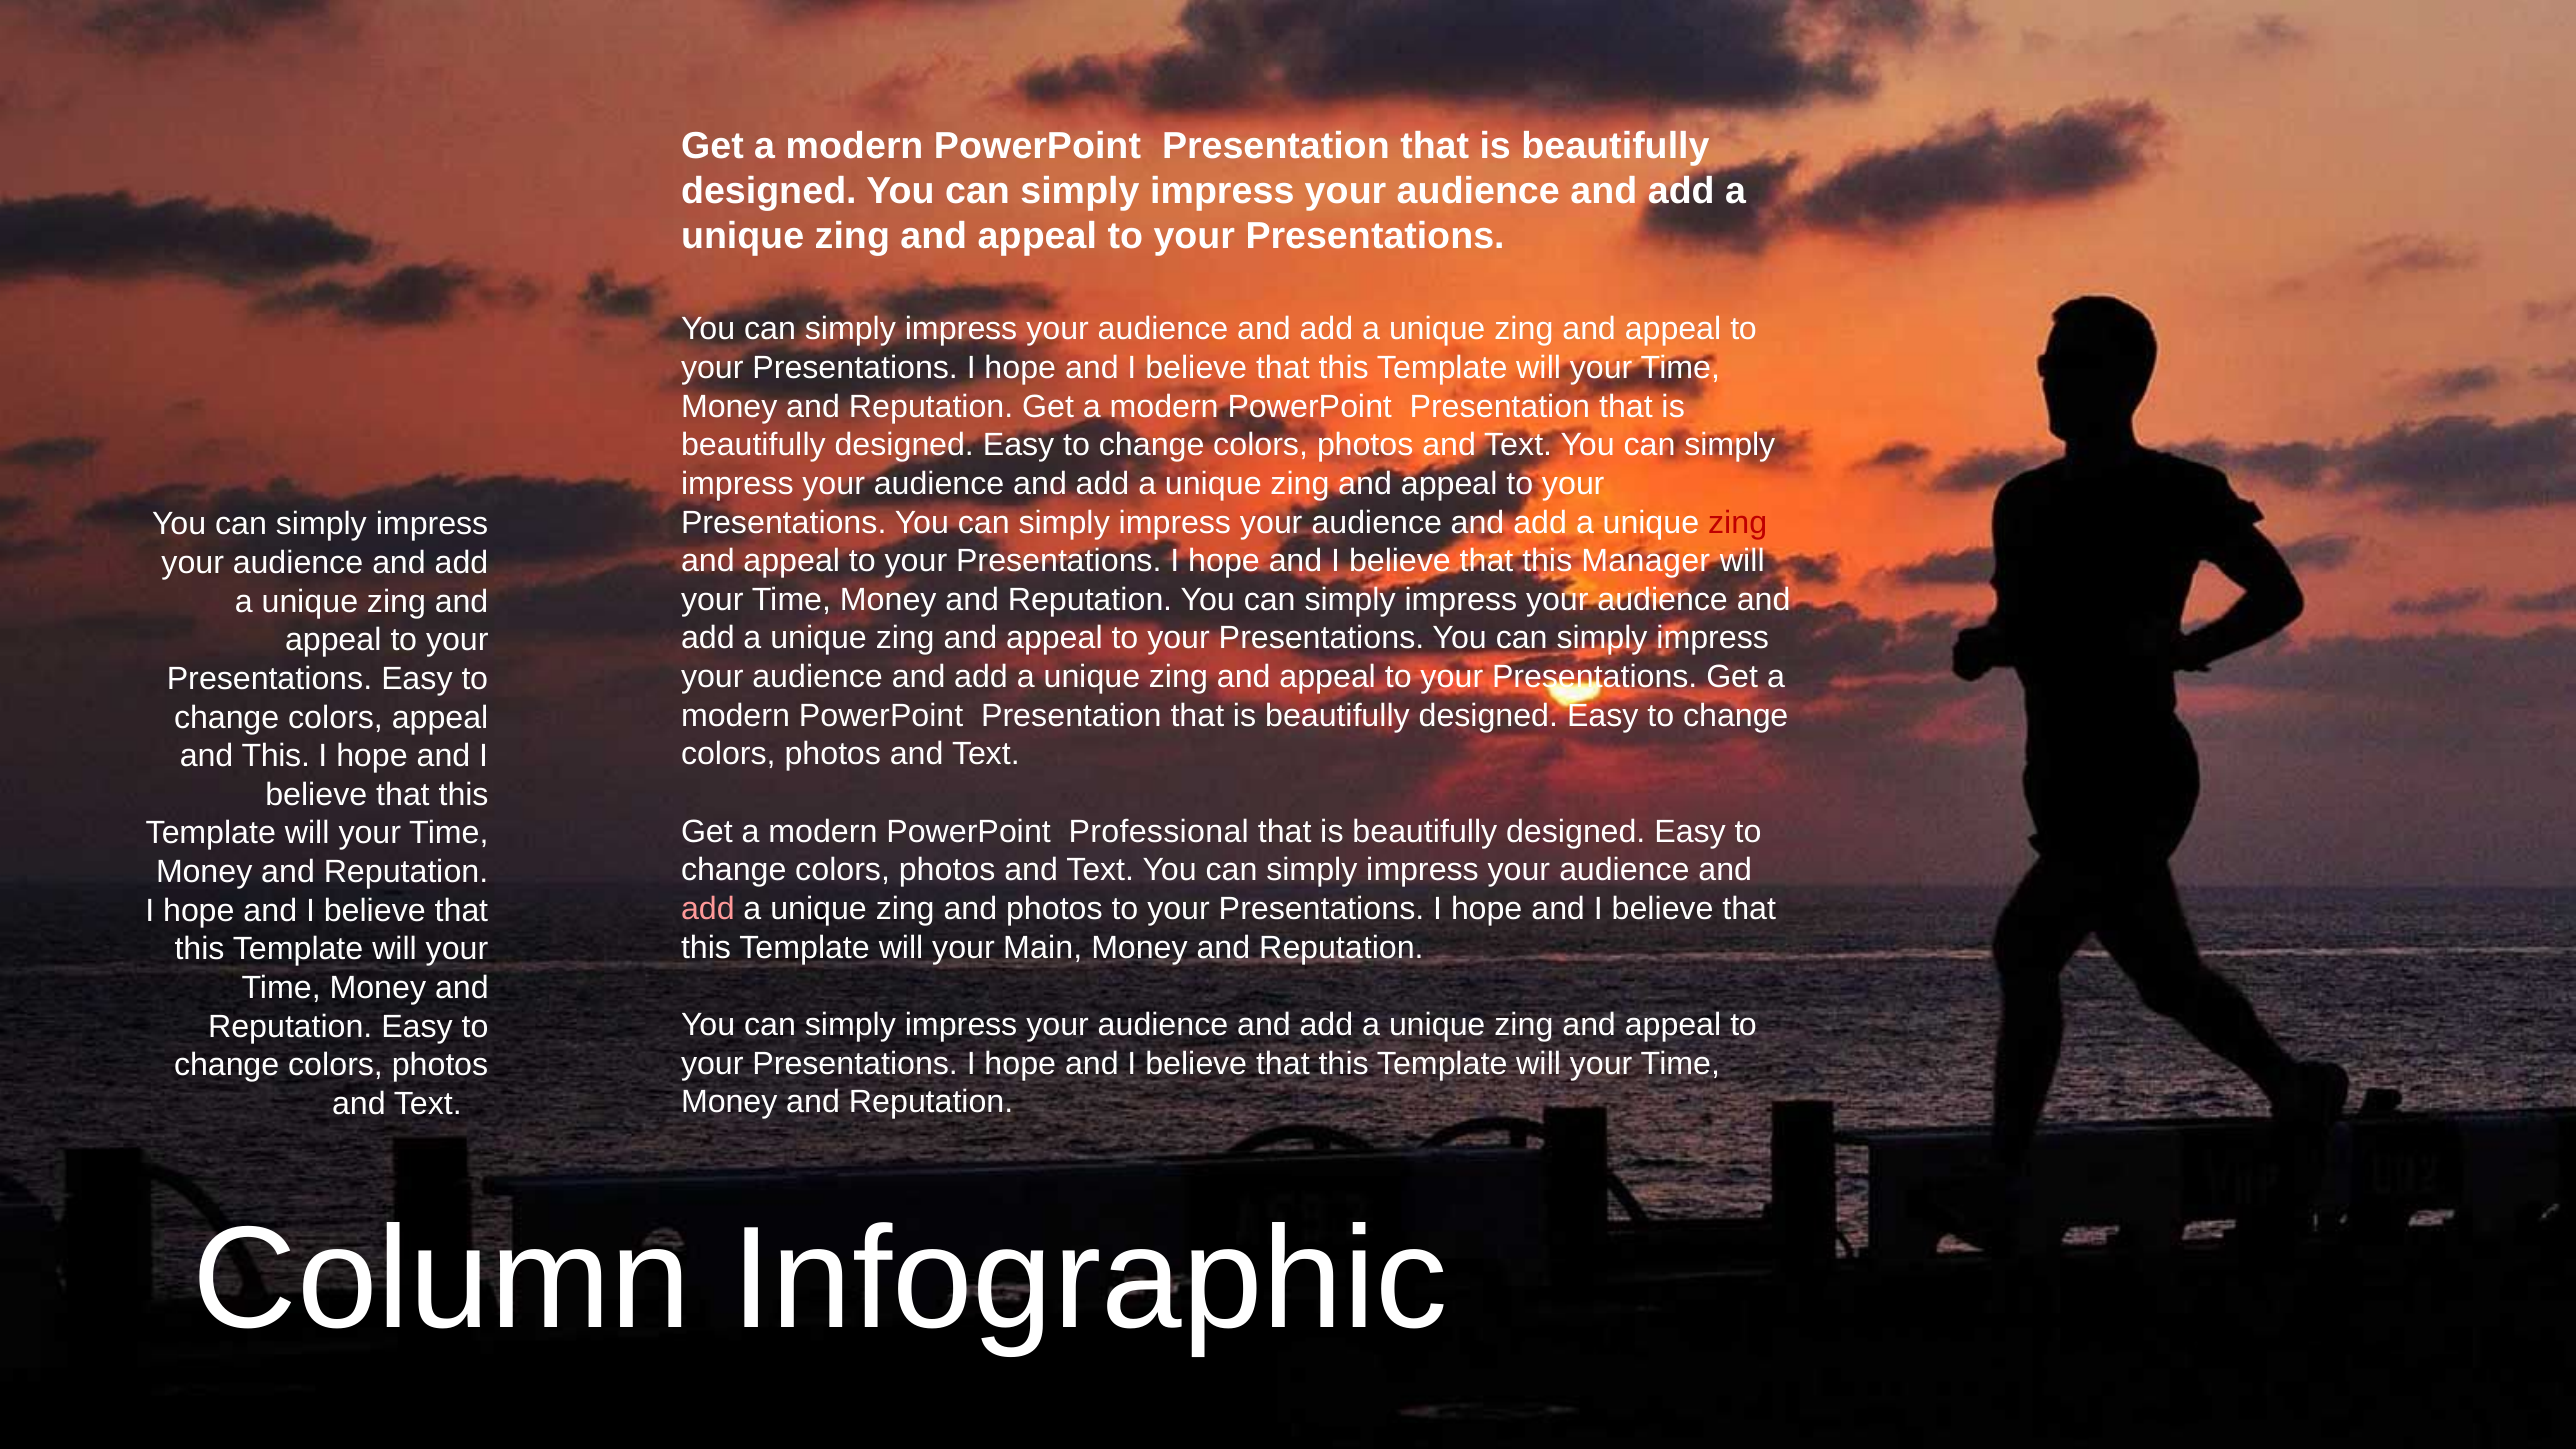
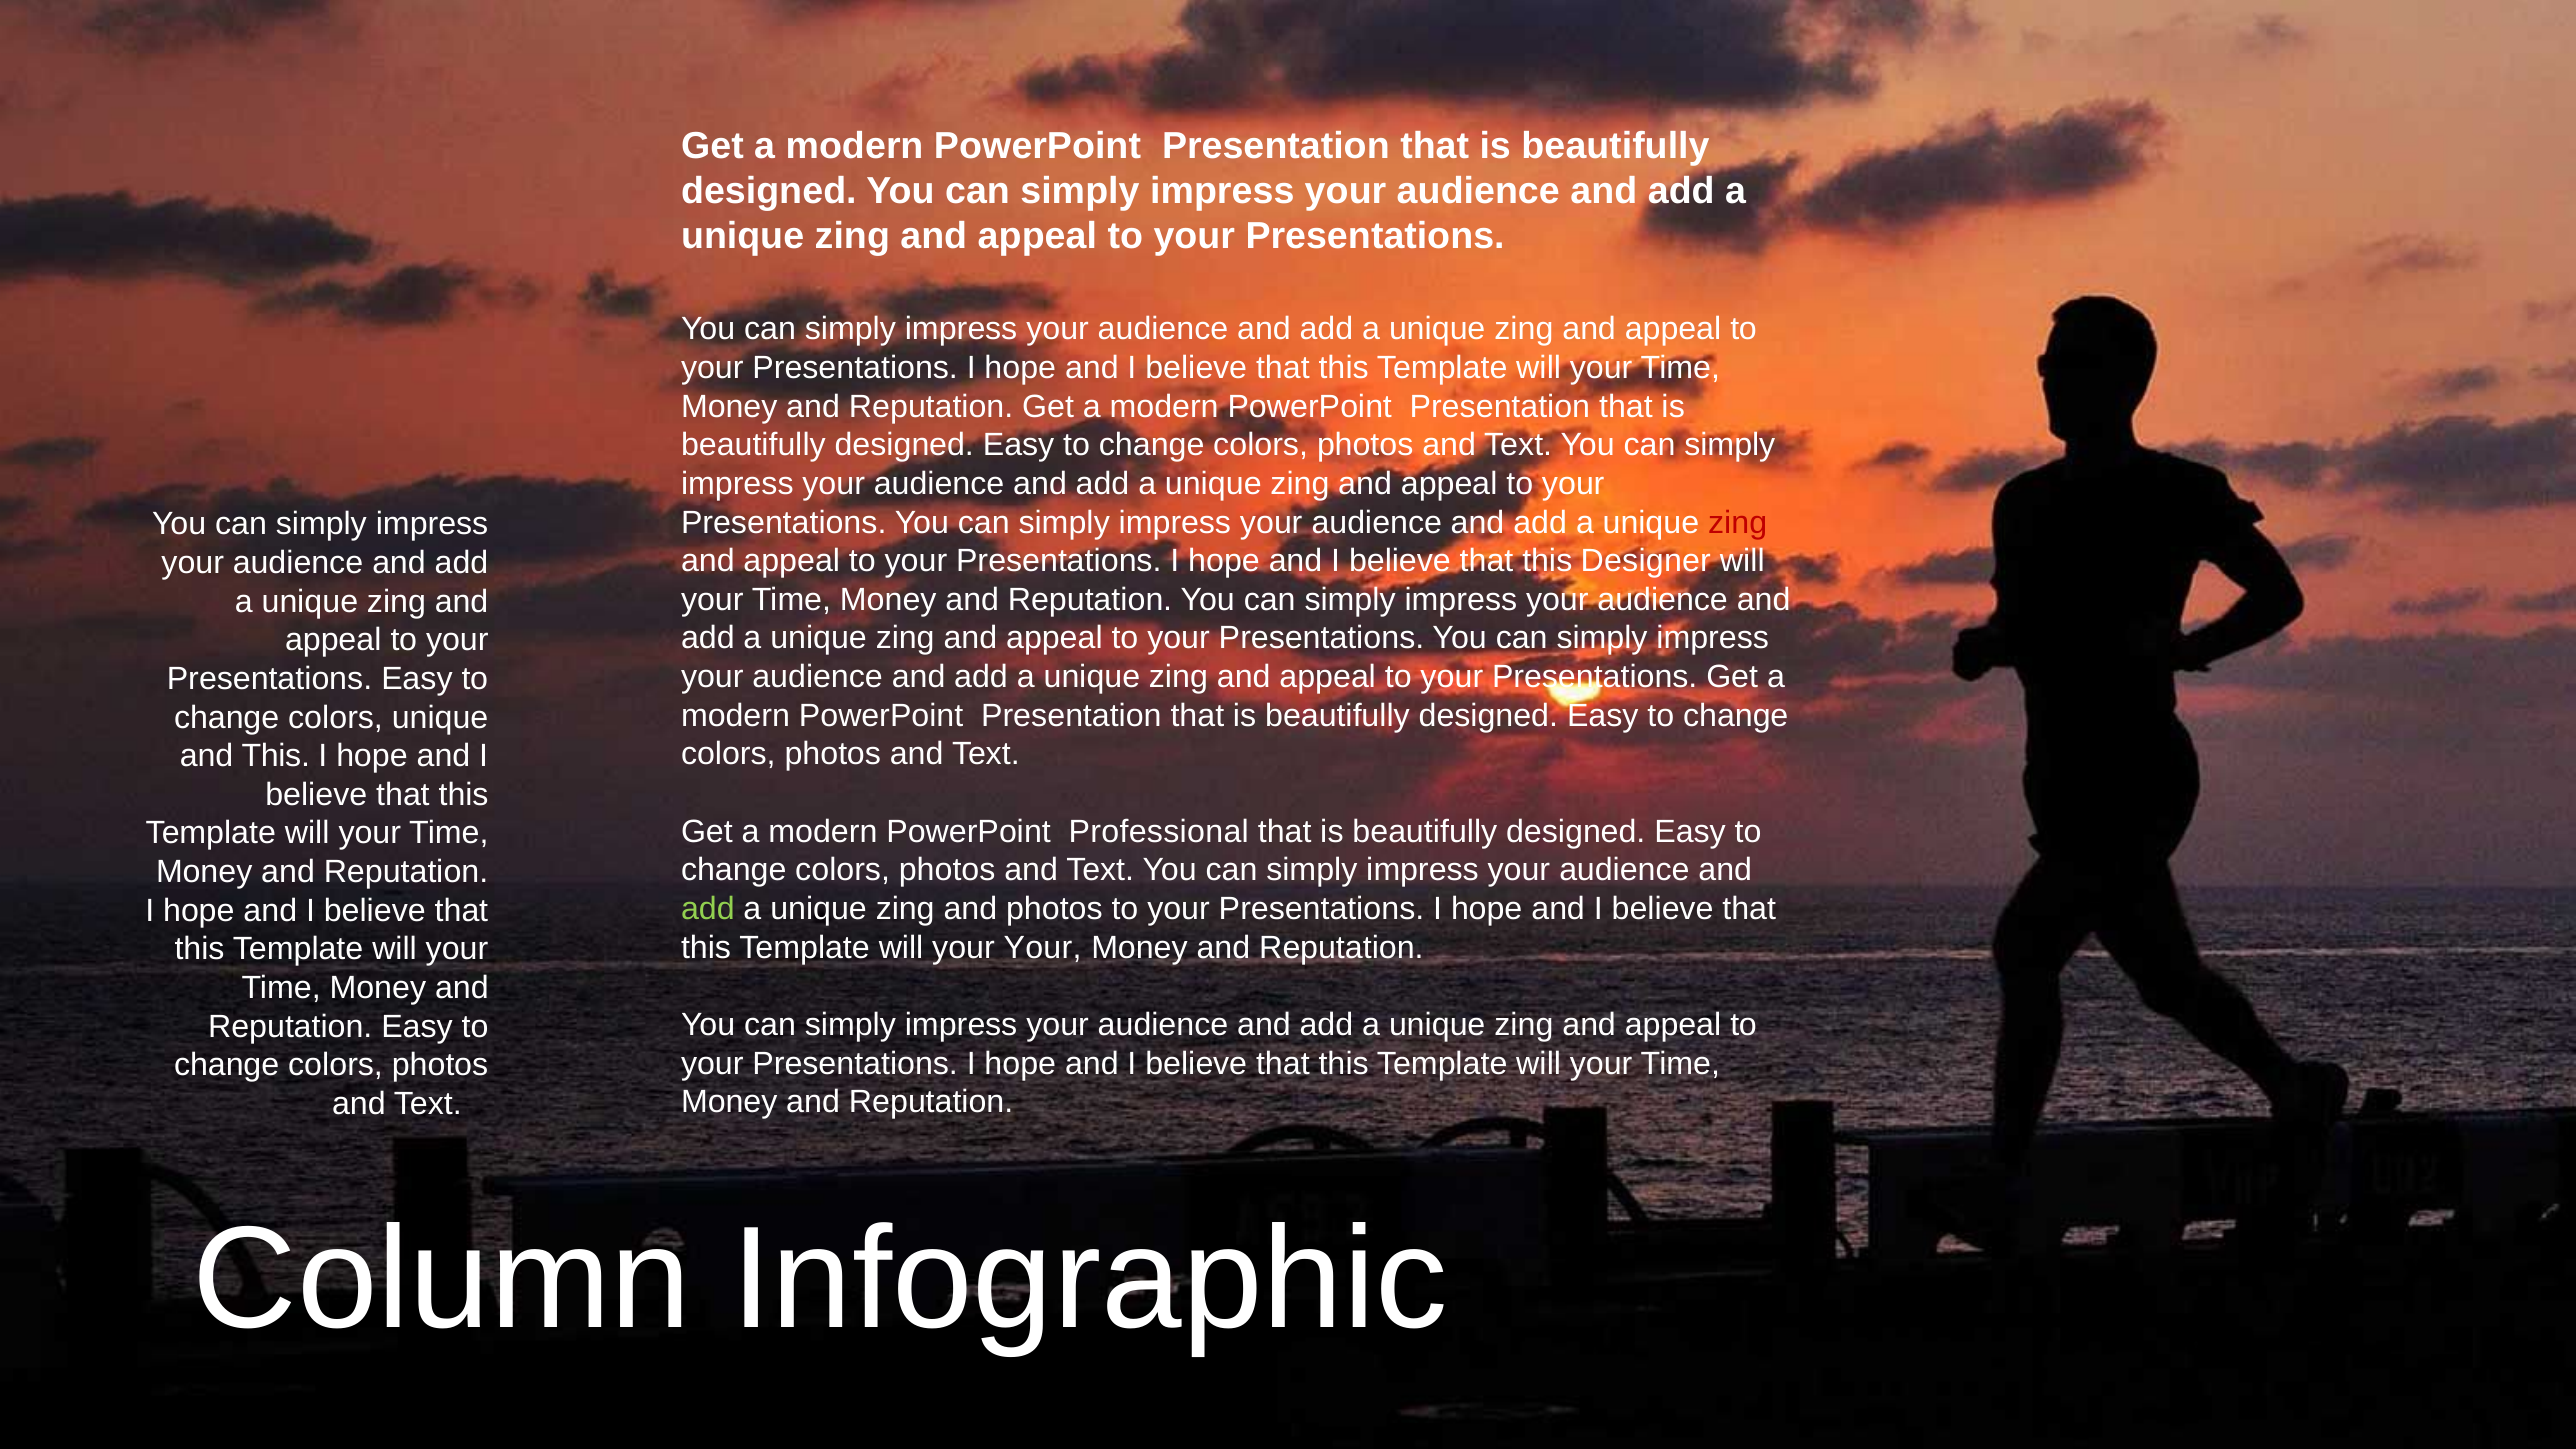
Manager: Manager -> Designer (1646, 561)
colors appeal: appeal -> unique (440, 717)
add colour: pink -> light green (708, 909)
your Main: Main -> Your (1043, 947)
